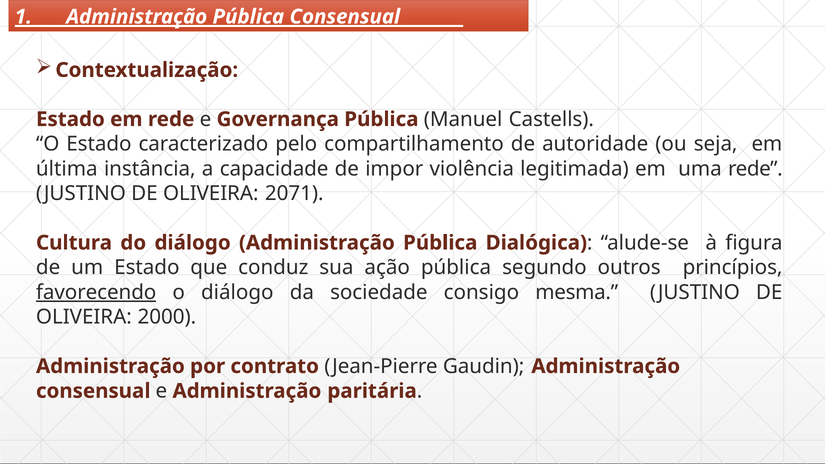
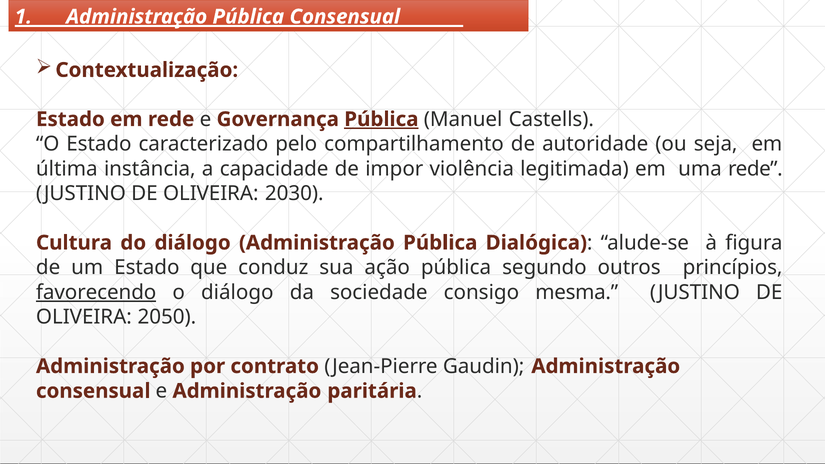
Pública underline: none -> present (381, 119)
2071: 2071 -> 2030 (294, 194)
2000: 2000 -> 2050 (167, 317)
